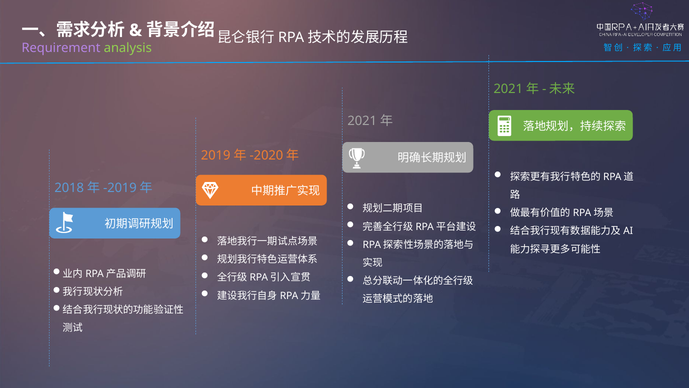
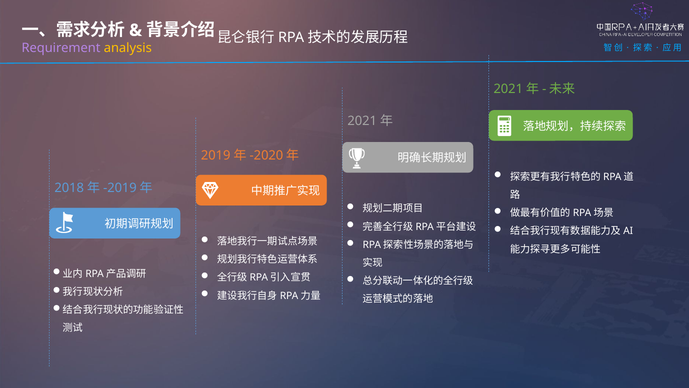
analysis colour: light green -> yellow (128, 48)
